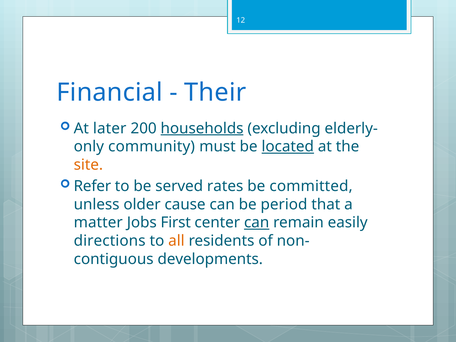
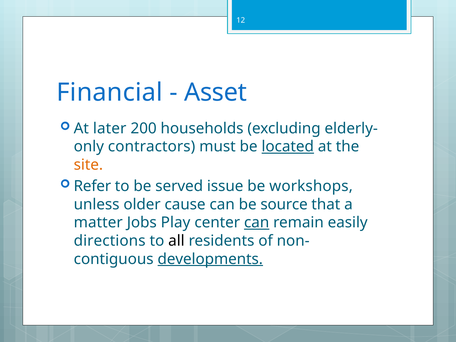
Their: Their -> Asset (216, 93)
households underline: present -> none (202, 128)
community: community -> contractors (152, 147)
rates: rates -> issue (225, 186)
committed: committed -> workshops (311, 186)
period: period -> source (284, 204)
First: First -> Play (176, 223)
all colour: orange -> black (176, 241)
developments underline: none -> present (210, 259)
